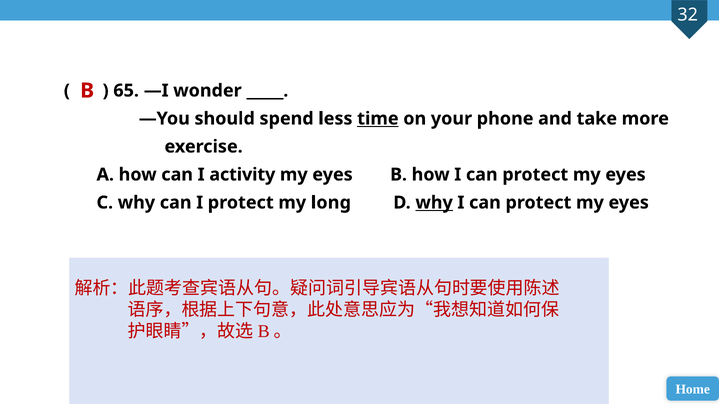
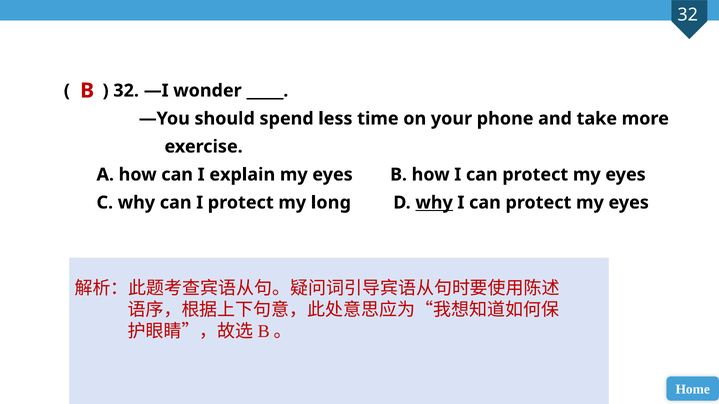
65: 65 -> 32 (126, 91)
time underline: present -> none (378, 119)
activity: activity -> explain (242, 175)
